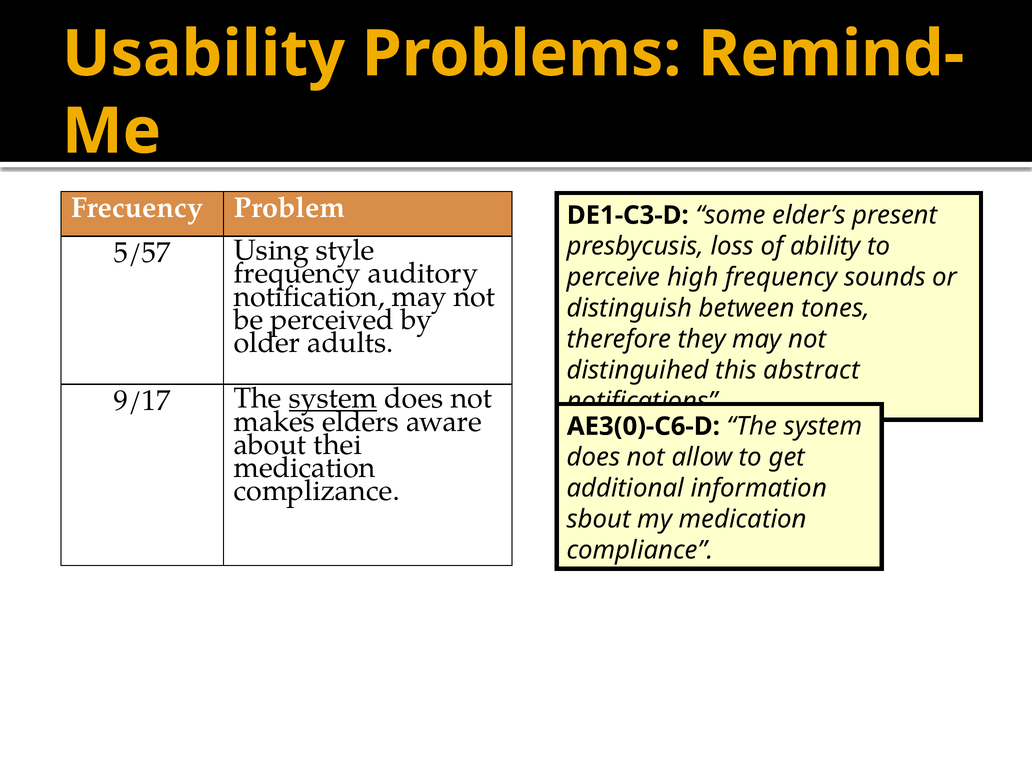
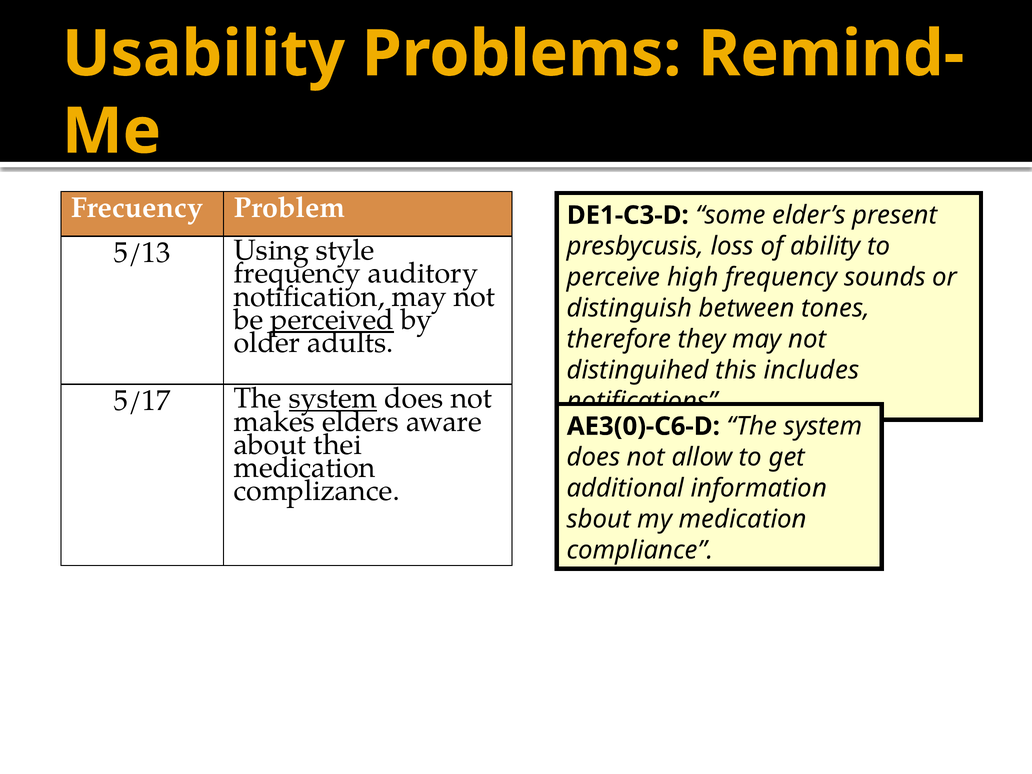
5/57: 5/57 -> 5/13 (142, 253)
perceived underline: none -> present (332, 320)
abstract: abstract -> includes (812, 370)
9/17: 9/17 -> 5/17 (142, 401)
